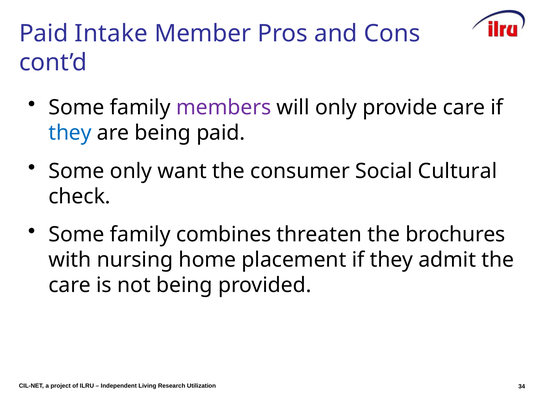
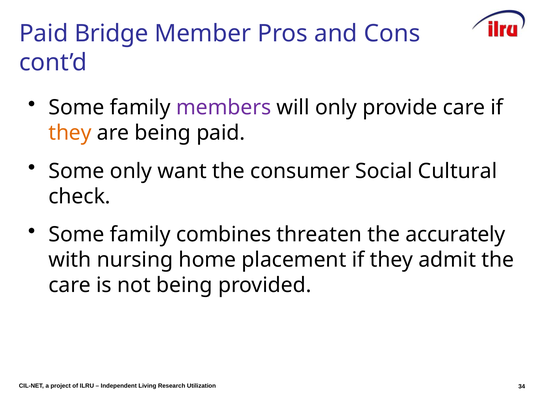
Intake: Intake -> Bridge (111, 33)
they colour: blue -> orange (70, 133)
brochures: brochures -> accurately (455, 235)
